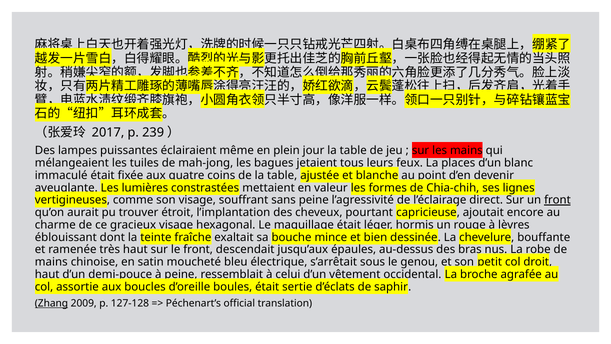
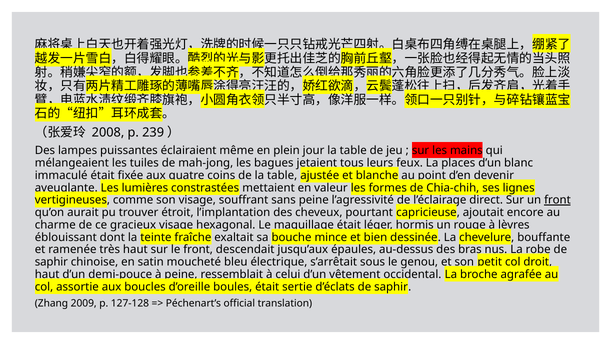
2017: 2017 -> 2008 (108, 132)
mains: mains -> saphir (51, 262)
Zhang underline: present -> none (51, 303)
